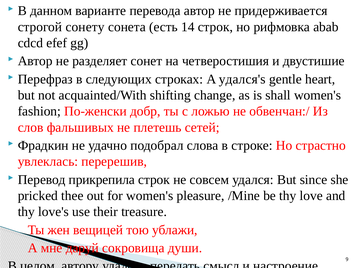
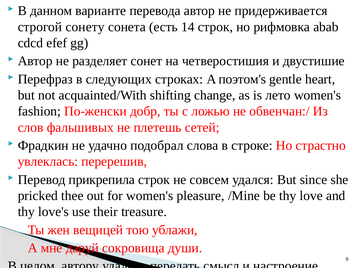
удался's: удался's -> поэтом's (242, 79)
shall: shall -> лето (278, 95)
